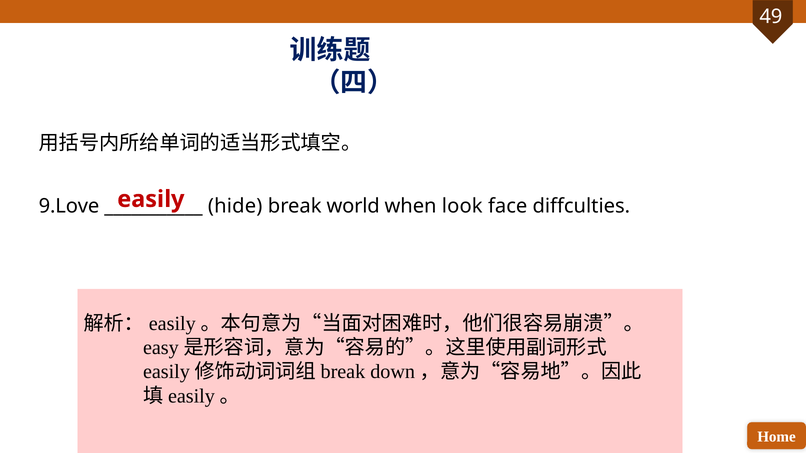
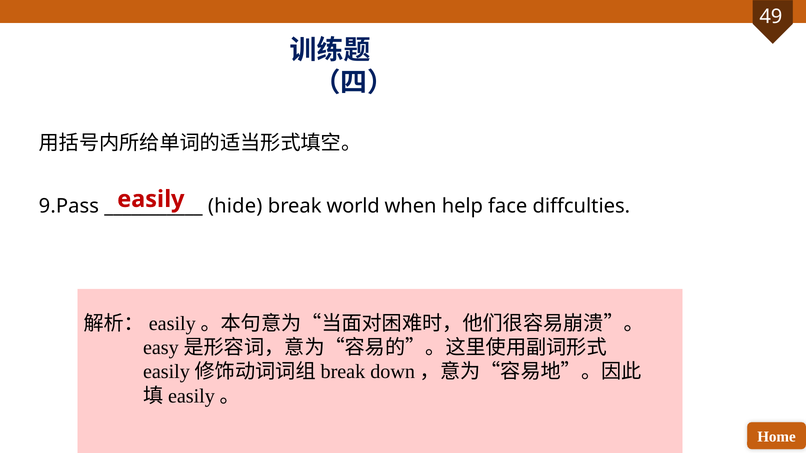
9.Love: 9.Love -> 9.Pass (69, 206)
look: look -> help (462, 206)
